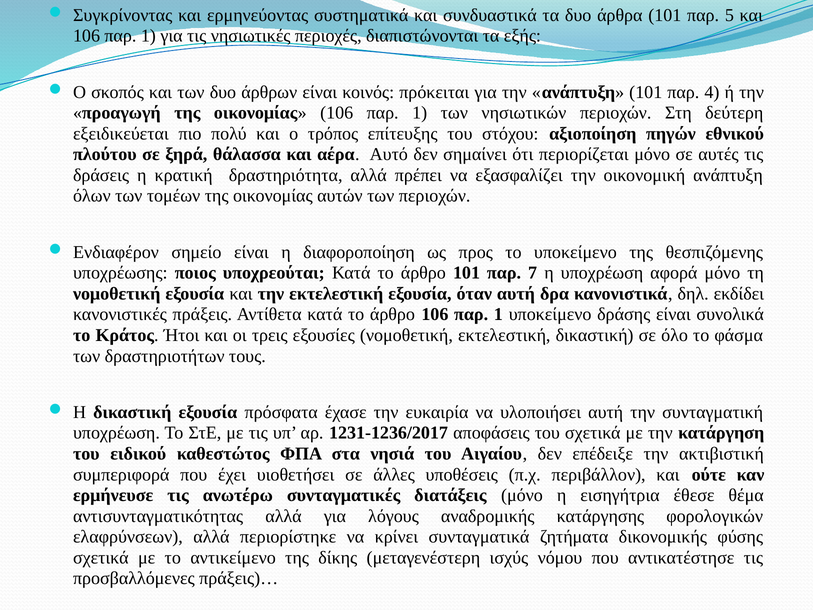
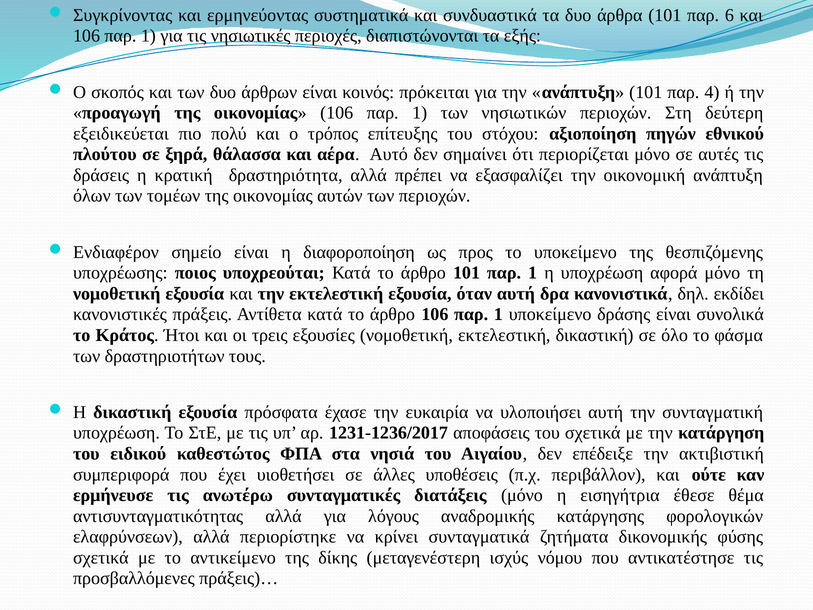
5: 5 -> 6 (729, 15)
101 παρ 7: 7 -> 1 (533, 273)
